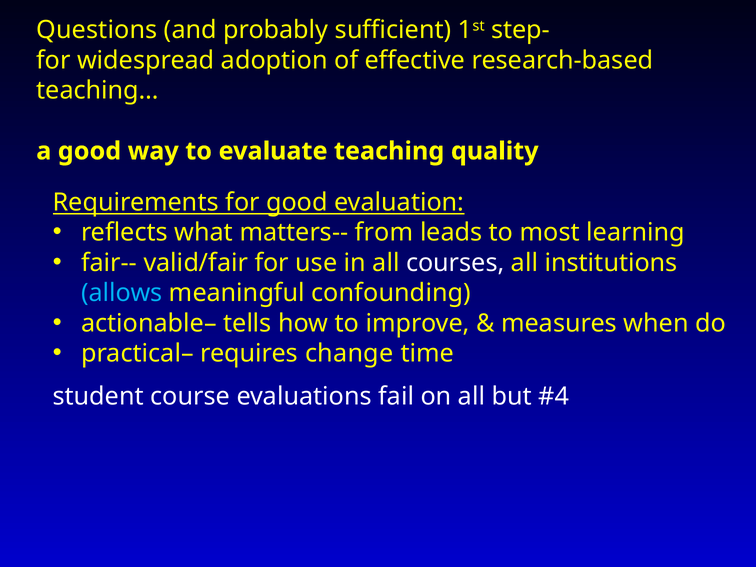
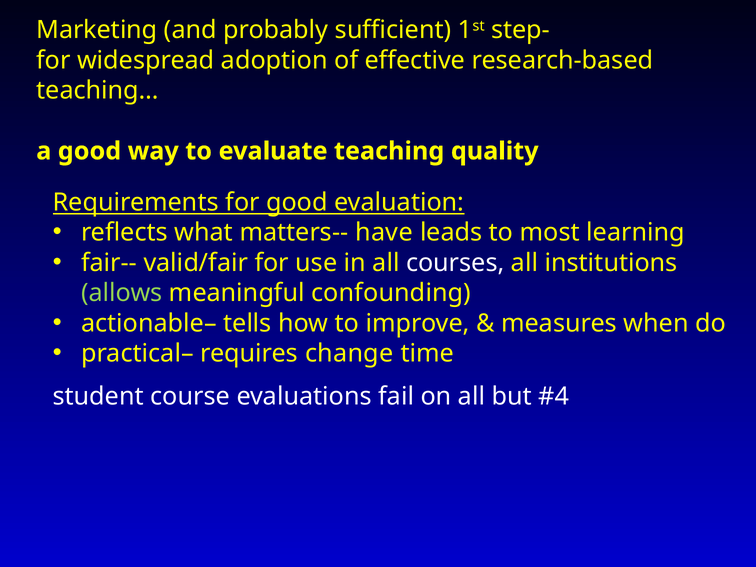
Questions: Questions -> Marketing (97, 30)
from: from -> have (384, 233)
allows colour: light blue -> light green (122, 293)
